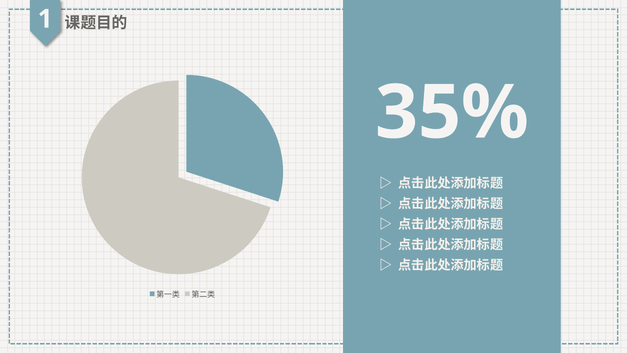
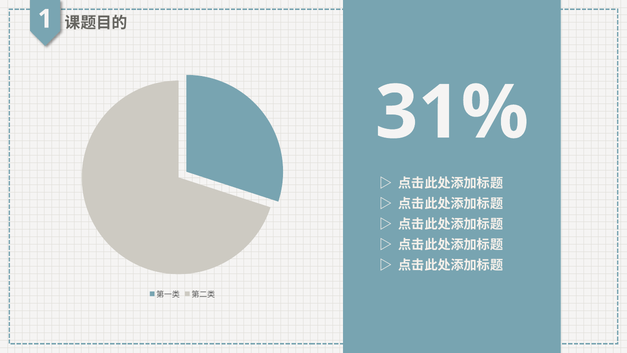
35%: 35% -> 31% (452, 113)
